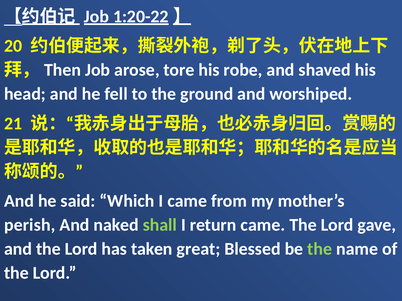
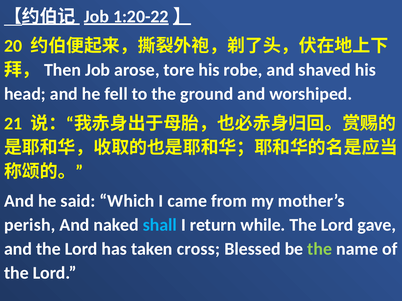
shall colour: light green -> light blue (160, 225)
return came: came -> while (263, 225)
great: great -> cross (198, 249)
